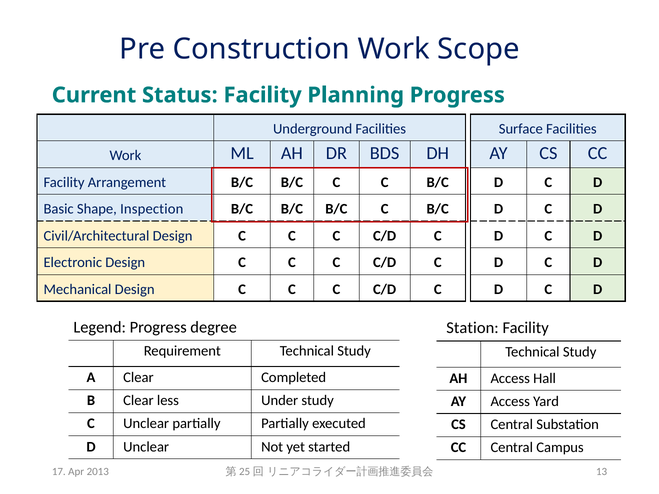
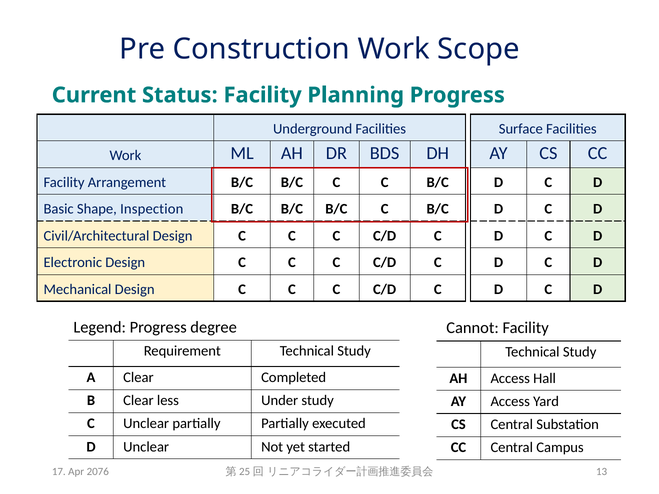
Station: Station -> Cannot (473, 328)
2013: 2013 -> 2076 (98, 472)
